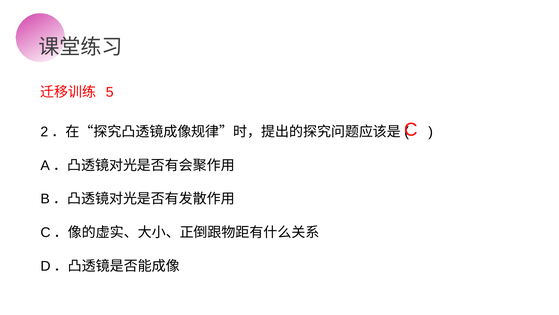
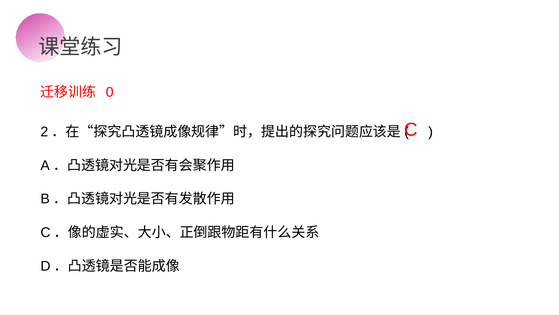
5: 5 -> 0 (110, 92)
